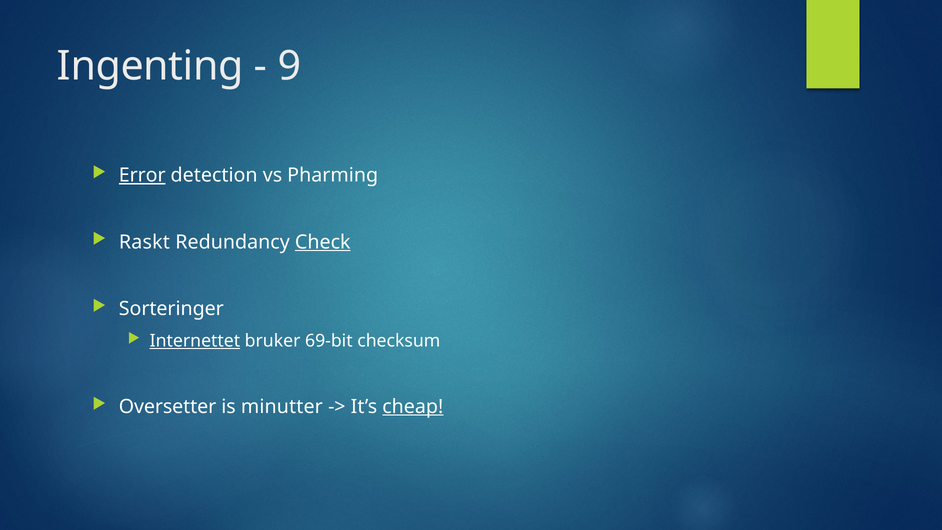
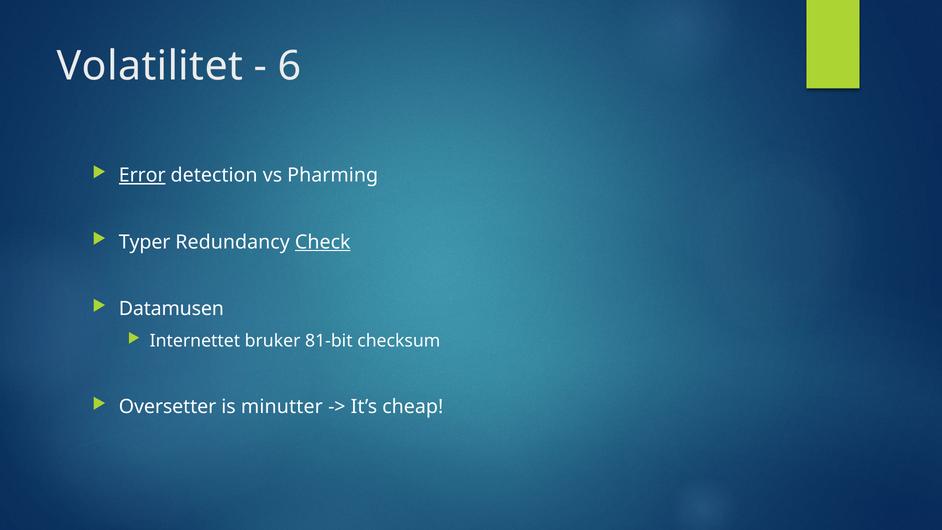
Ingenting: Ingenting -> Volatilitet (150, 66)
9: 9 -> 6 (290, 66)
Raskt: Raskt -> Typer (145, 242)
Sorteringer: Sorteringer -> Datamusen (171, 309)
Internettet underline: present -> none (195, 341)
69-bit: 69-bit -> 81-bit (329, 341)
cheap underline: present -> none (413, 407)
